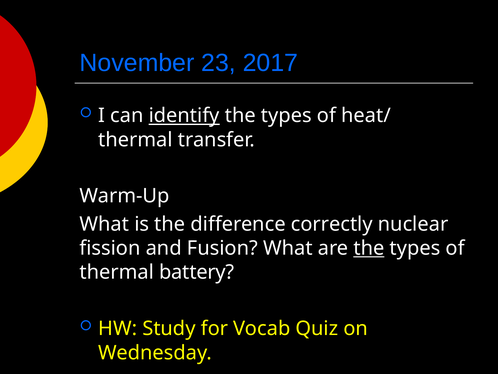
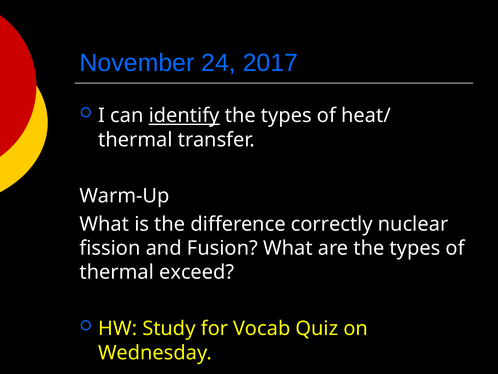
23: 23 -> 24 (219, 63)
the underline: present -> none (369, 248)
battery: battery -> exceed (197, 272)
